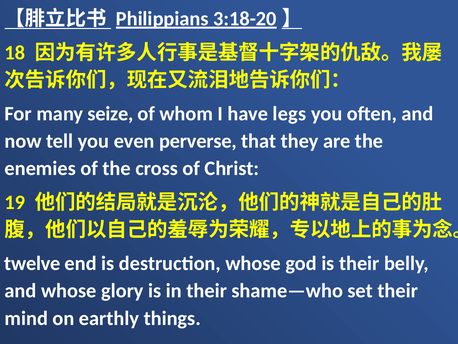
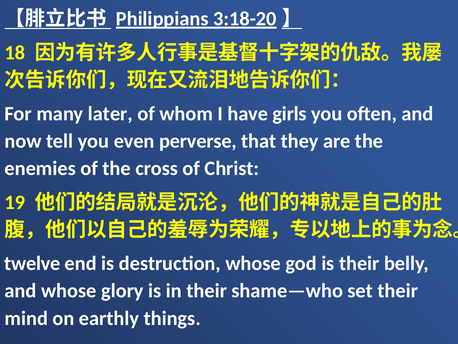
seize: seize -> later (110, 114)
legs: legs -> girls (290, 114)
